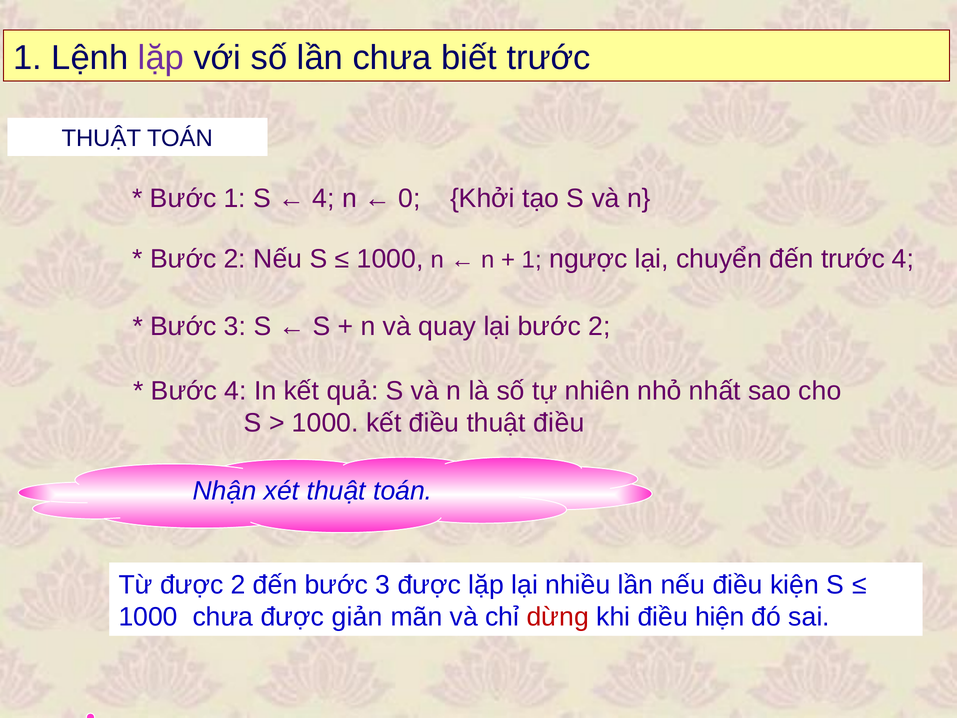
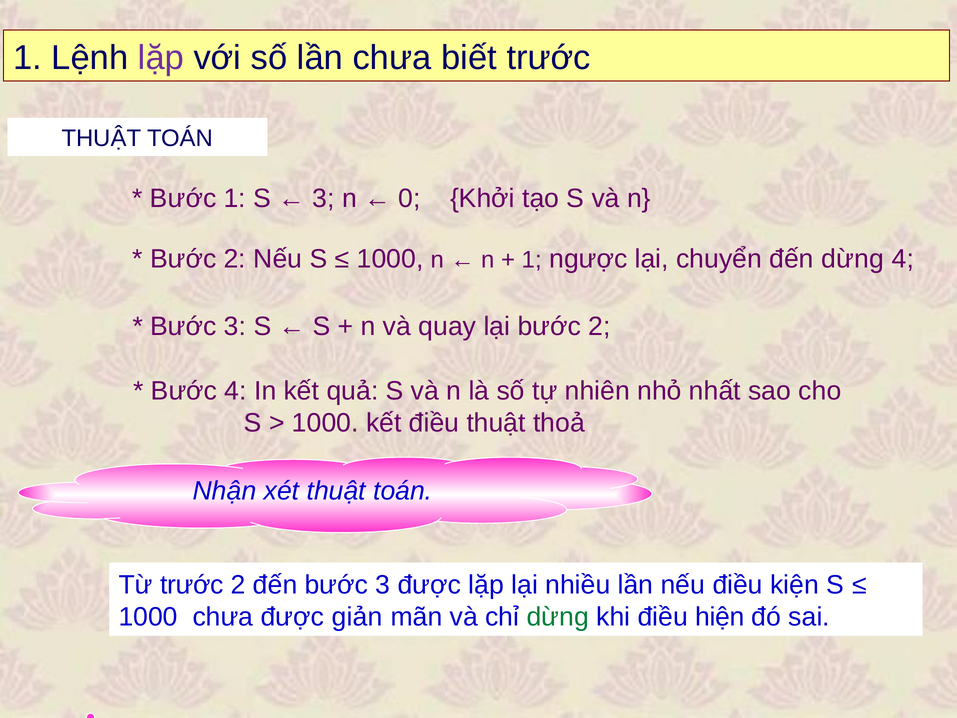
4: 4 -> 3 (323, 198)
đến trước: trước -> dừng (853, 259)
thuật điều: điều -> thoả (559, 423)
Từ được: được -> trước (192, 585)
dừng colour: red -> green (558, 617)
